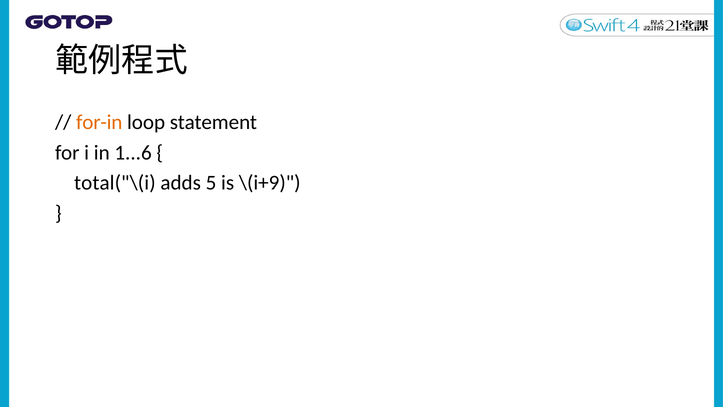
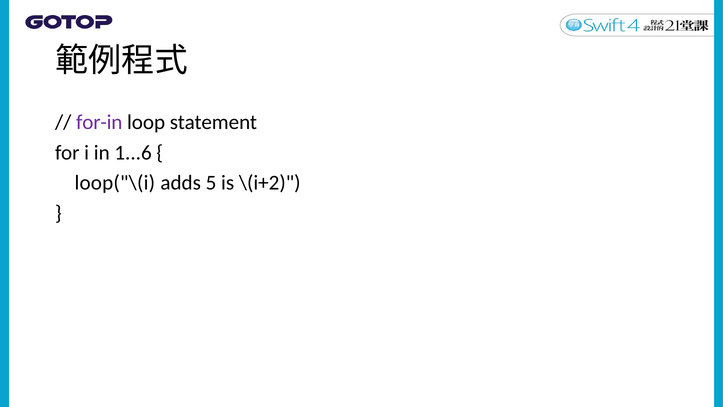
for-in colour: orange -> purple (99, 122)
total("\(i: total("\(i -> loop("\(i (115, 183)
\(i+9: \(i+9 -> \(i+2 (270, 183)
